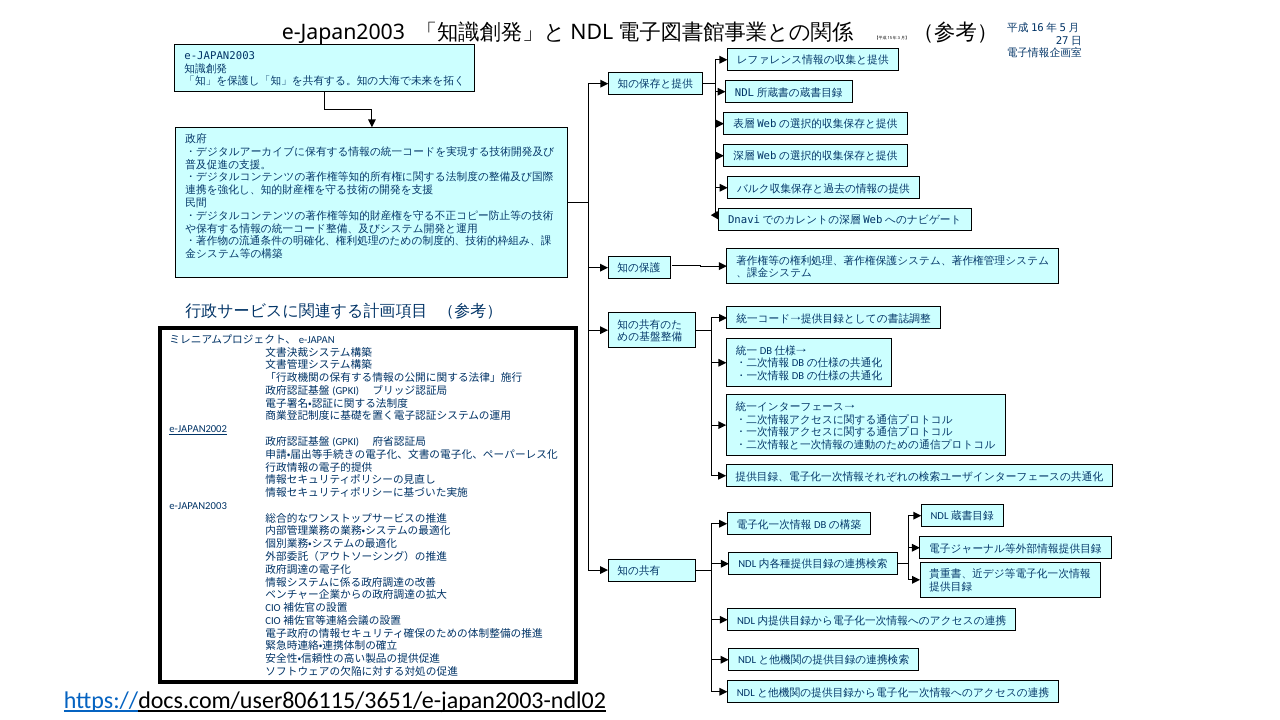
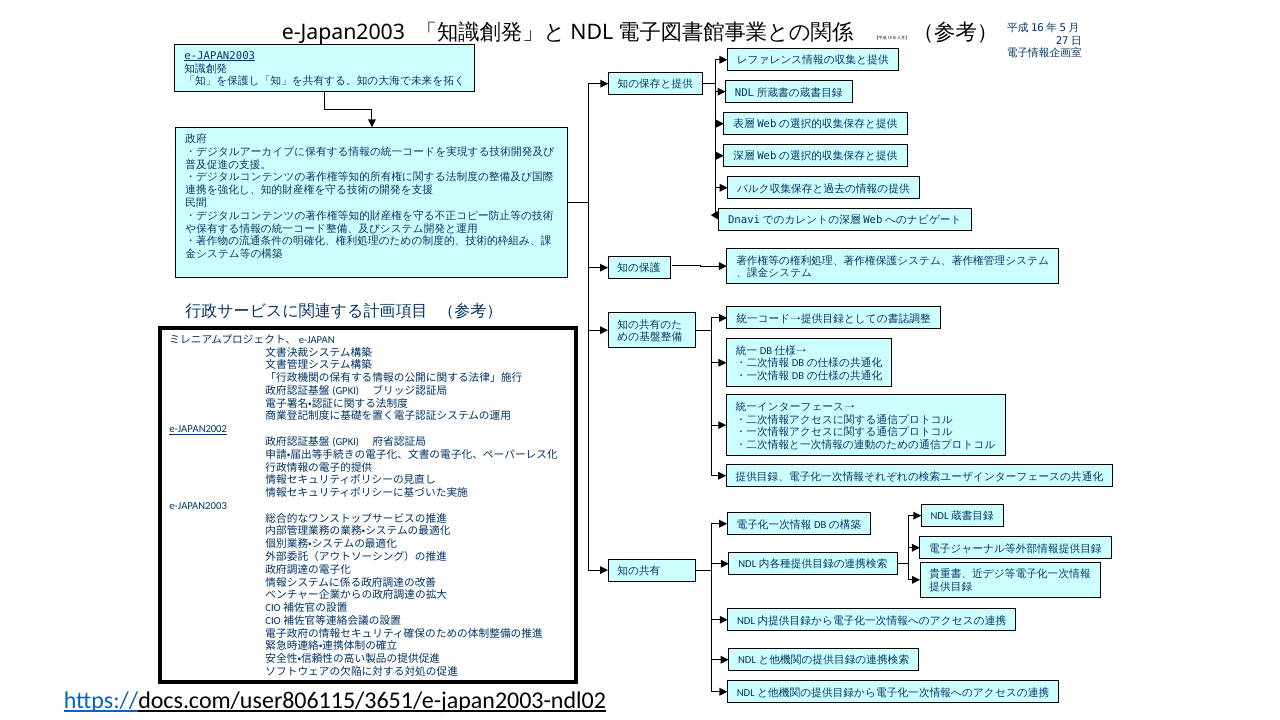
e-JAPAN2003 underline: none -> present (220, 56)
